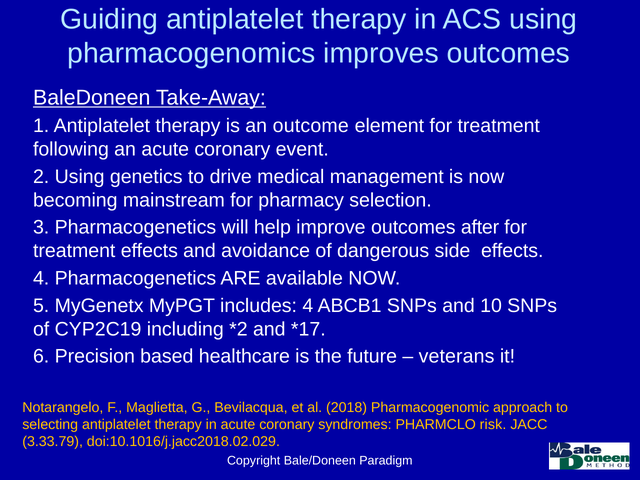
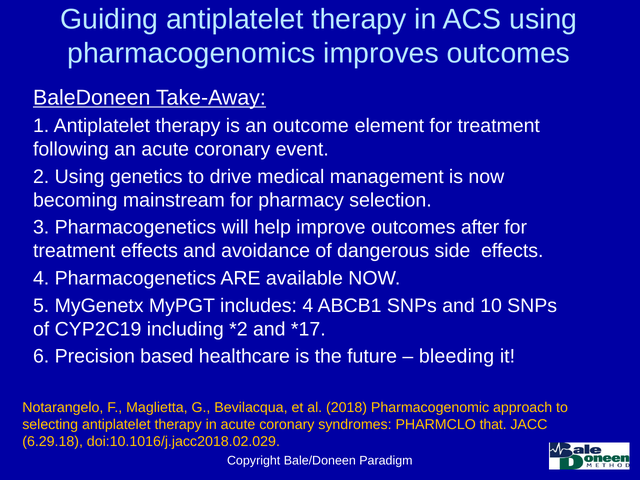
veterans: veterans -> bleeding (457, 356)
risk: risk -> that (493, 425)
3.33.79: 3.33.79 -> 6.29.18 (53, 442)
